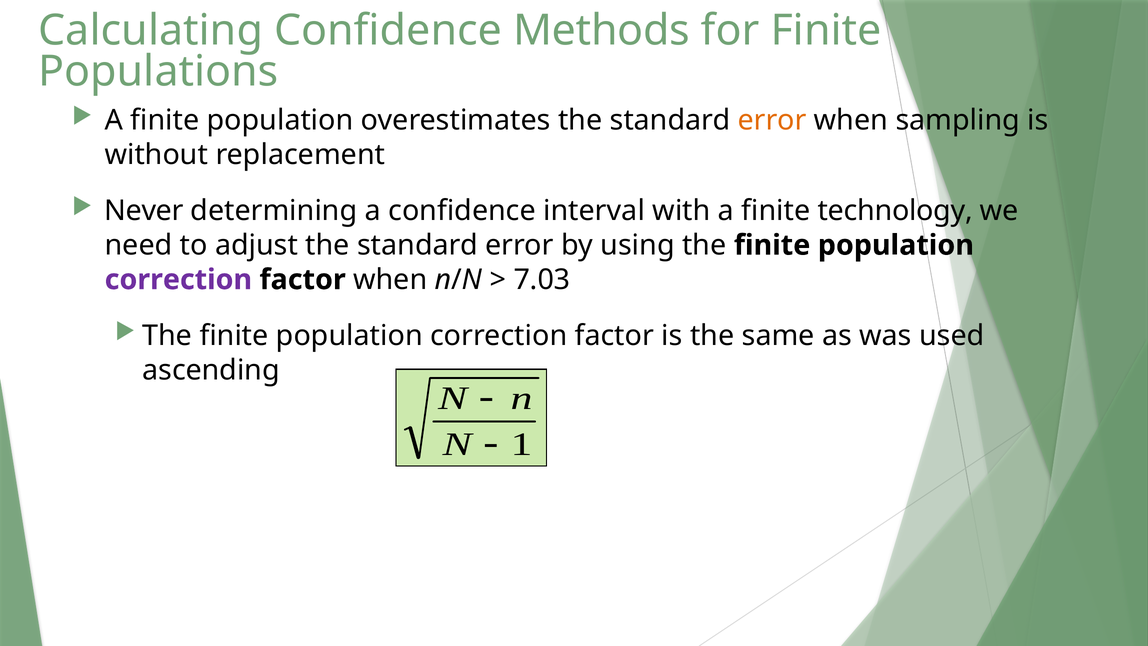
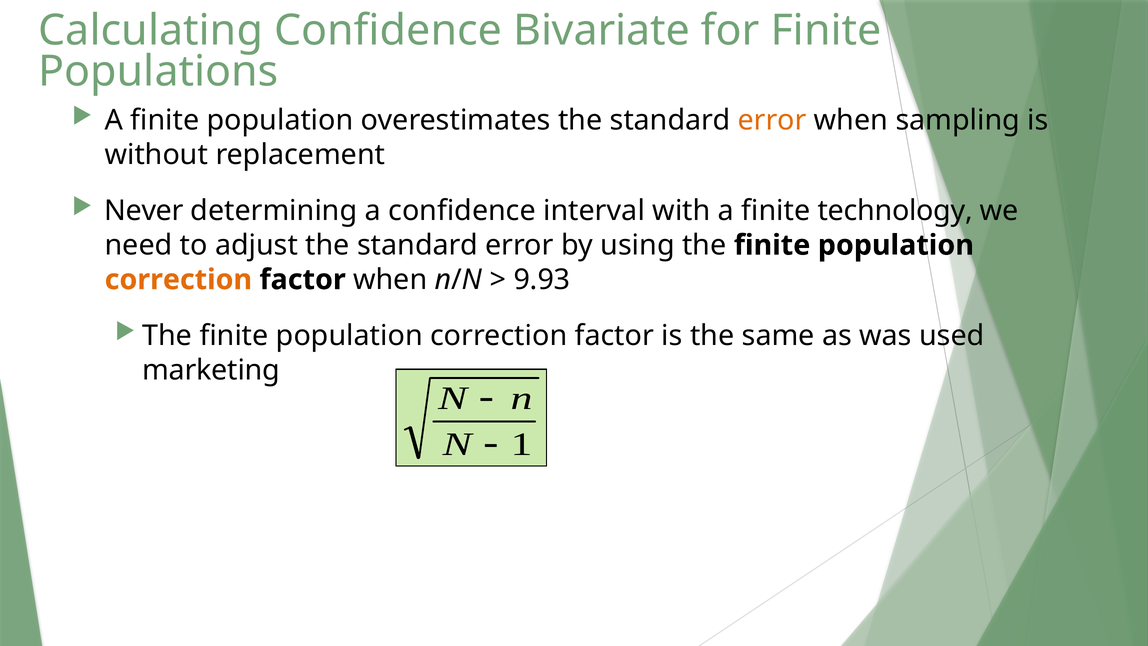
Methods: Methods -> Bivariate (602, 30)
correction colour: purple -> orange (178, 280)
7.03: 7.03 -> 9.93 (542, 280)
ascending: ascending -> marketing (211, 370)
